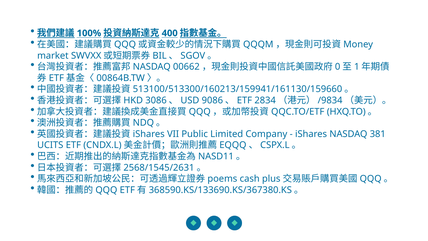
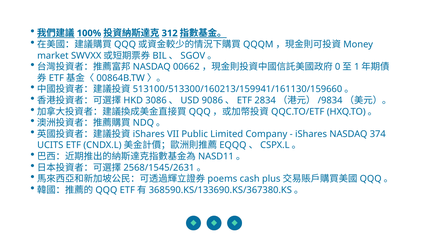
400: 400 -> 312 (170, 33)
381: 381 -> 374 (378, 134)
